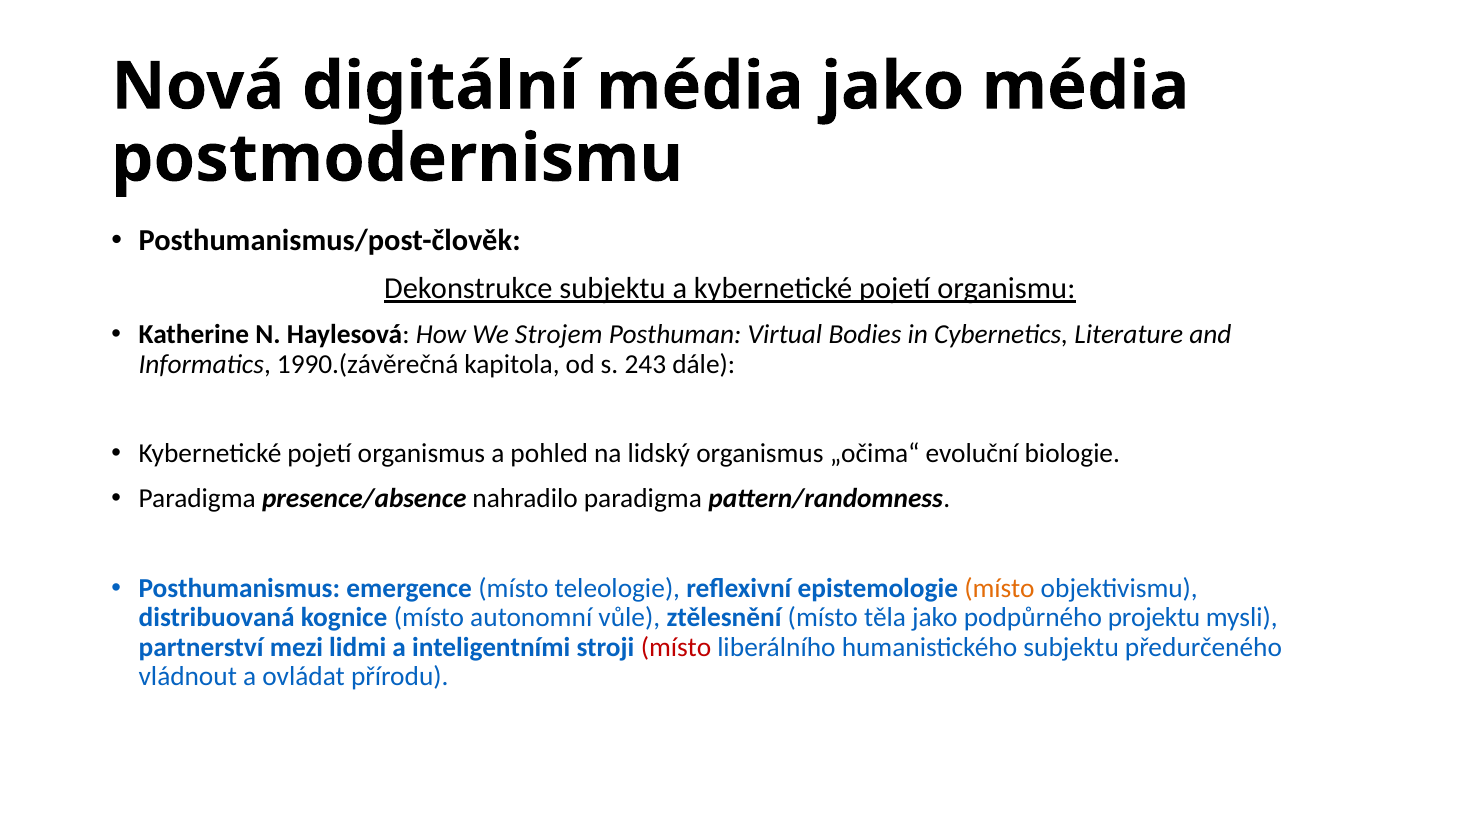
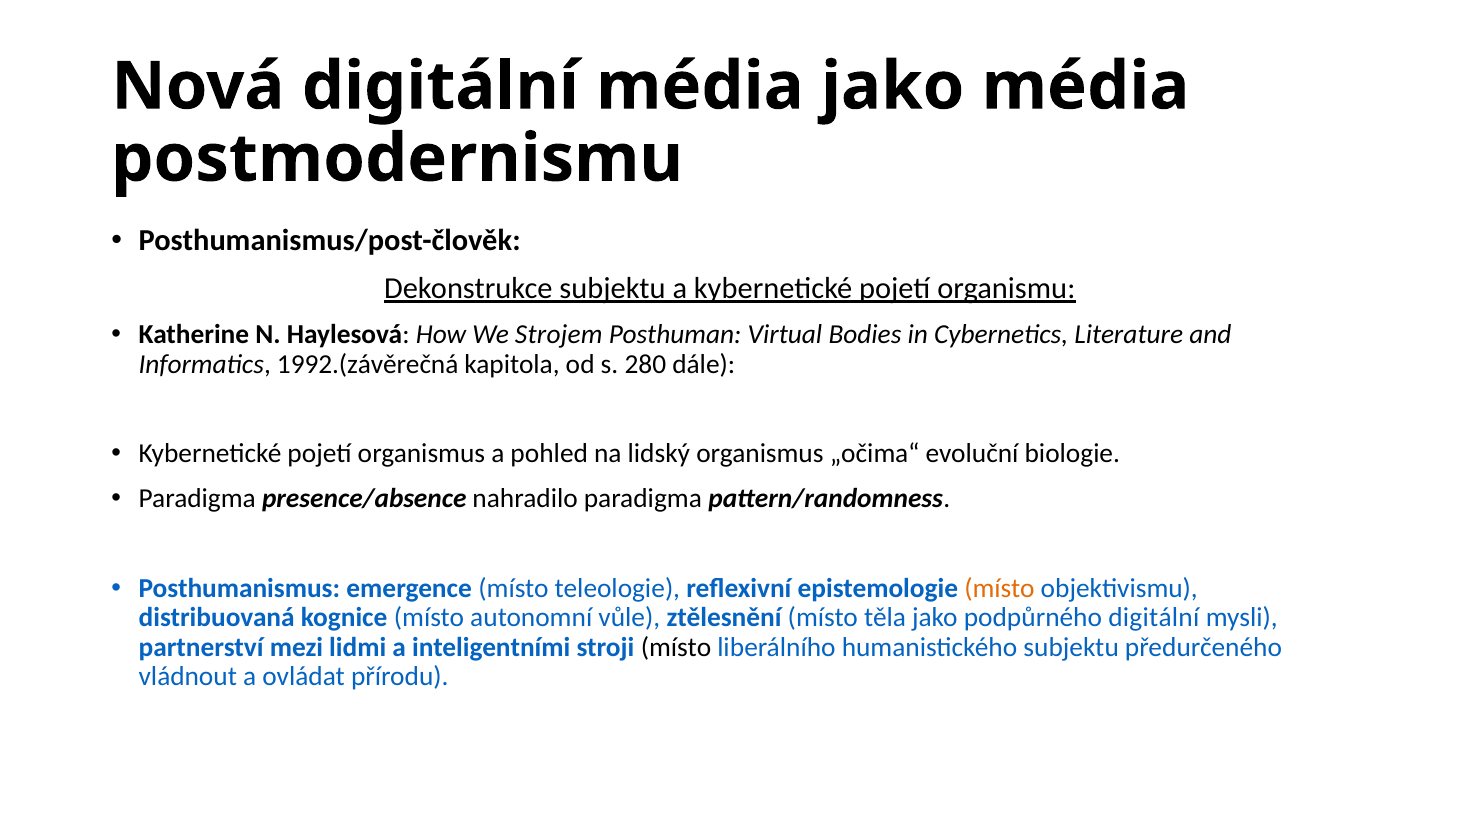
1990.(závěrečná: 1990.(závěrečná -> 1992.(závěrečná (368, 364)
243: 243 -> 280 (645, 364)
podpůrného projektu: projektu -> digitální (1154, 618)
místo colour: red -> black (676, 647)
